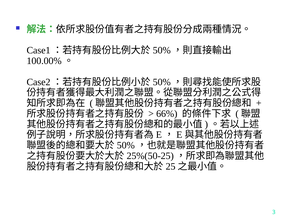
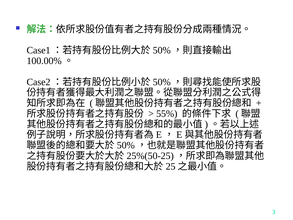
66%: 66% -> 55% (167, 114)
